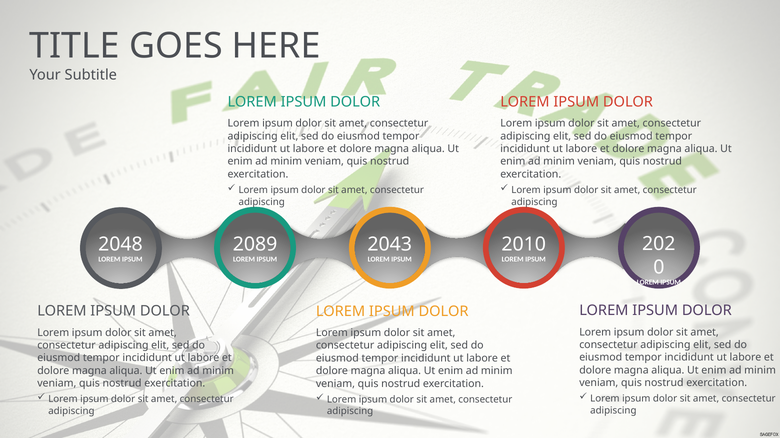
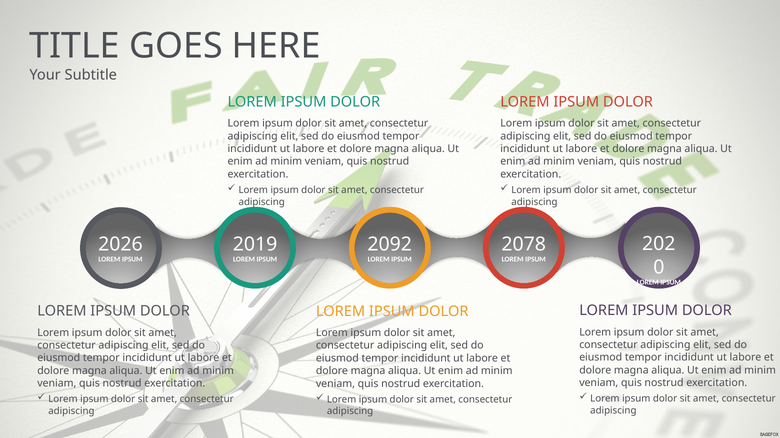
2048: 2048 -> 2026 (120, 245)
2089: 2089 -> 2019 (255, 245)
2043: 2043 -> 2092 (390, 245)
2010: 2010 -> 2078 (524, 245)
